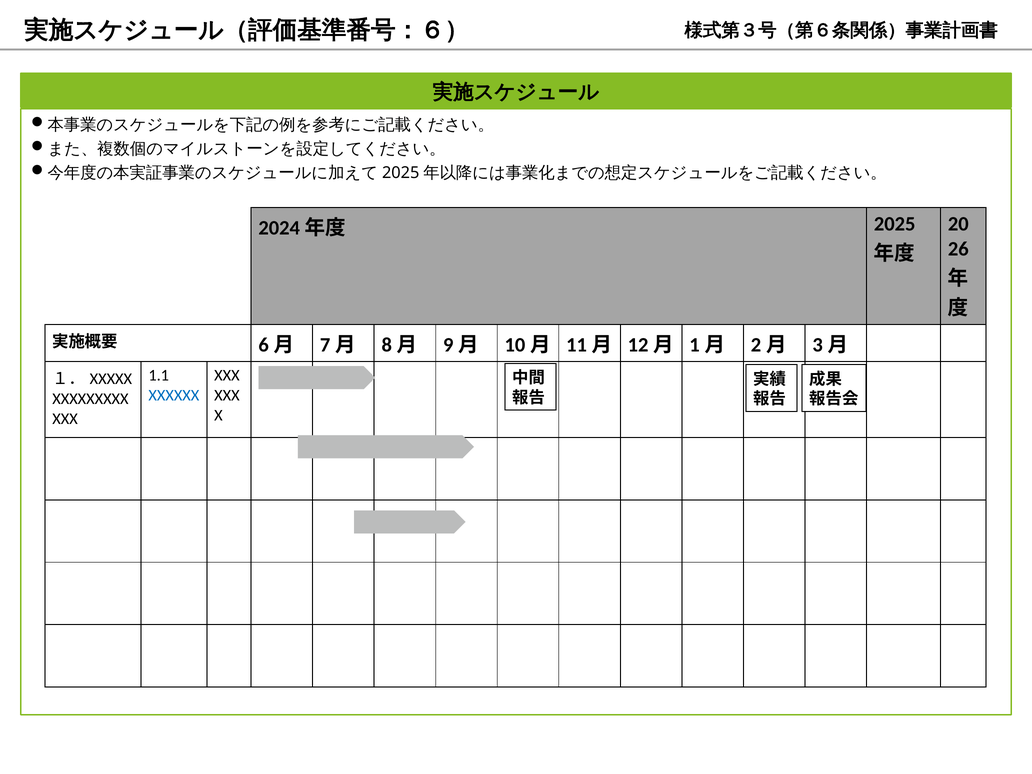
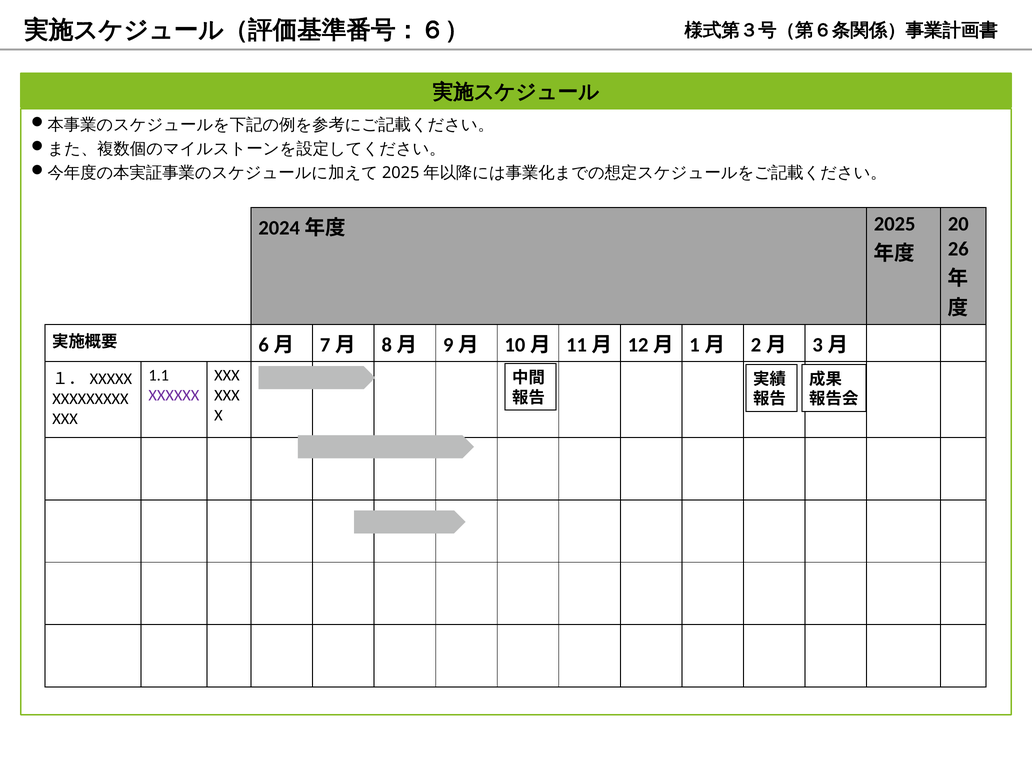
XXXXXX colour: blue -> purple (174, 395)
